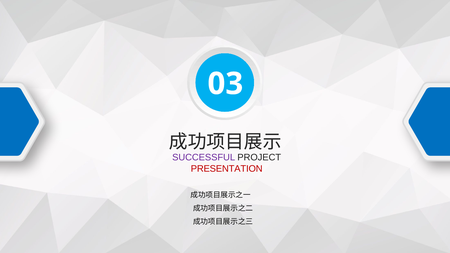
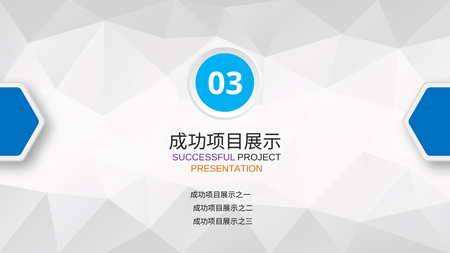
PRESENTATION colour: red -> orange (227, 169)
